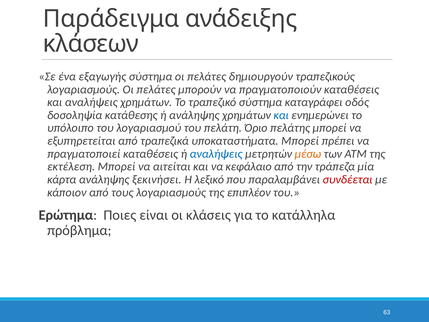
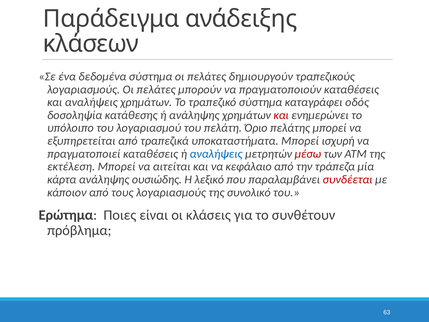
εξαγωγής: εξαγωγής -> δεδομένα (102, 76)
και colour: blue -> red (281, 115)
πρέπει: πρέπει -> ισχυρή (338, 141)
μέσω colour: orange -> red (308, 154)
ξεκινήσει: ξεκινήσει -> ουσιώδης (157, 179)
επιπλέον: επιπλέον -> συνολικό (249, 192)
κατάλληλα: κατάλληλα -> συνθέτουν (304, 215)
